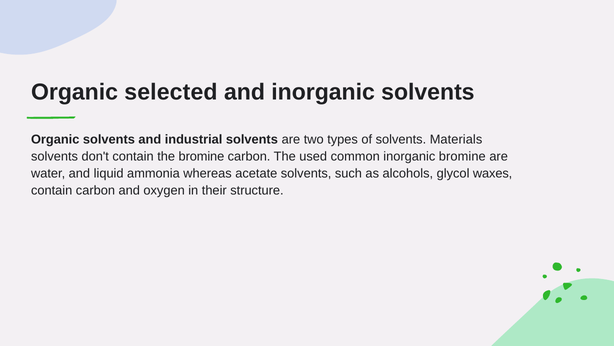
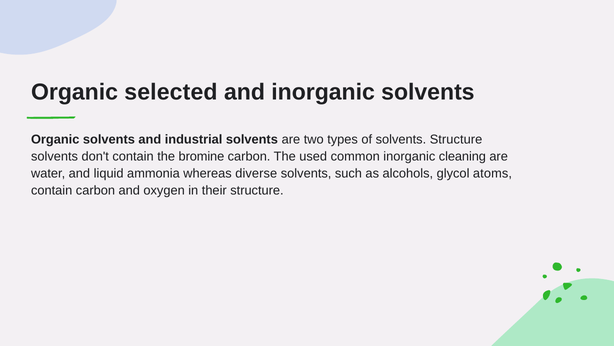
solvents Materials: Materials -> Structure (456, 139)
inorganic bromine: bromine -> cleaning (462, 156)
acetate: acetate -> diverse (256, 173)
waxes: waxes -> atoms (492, 173)
